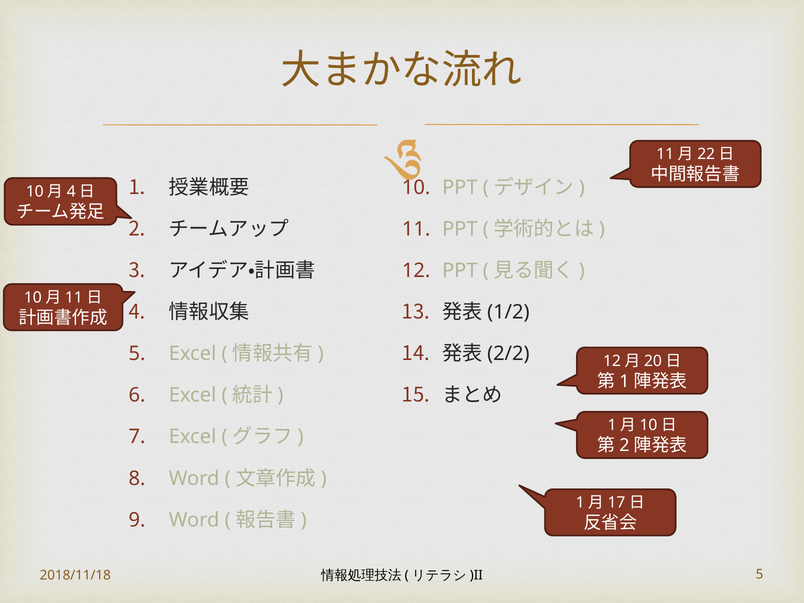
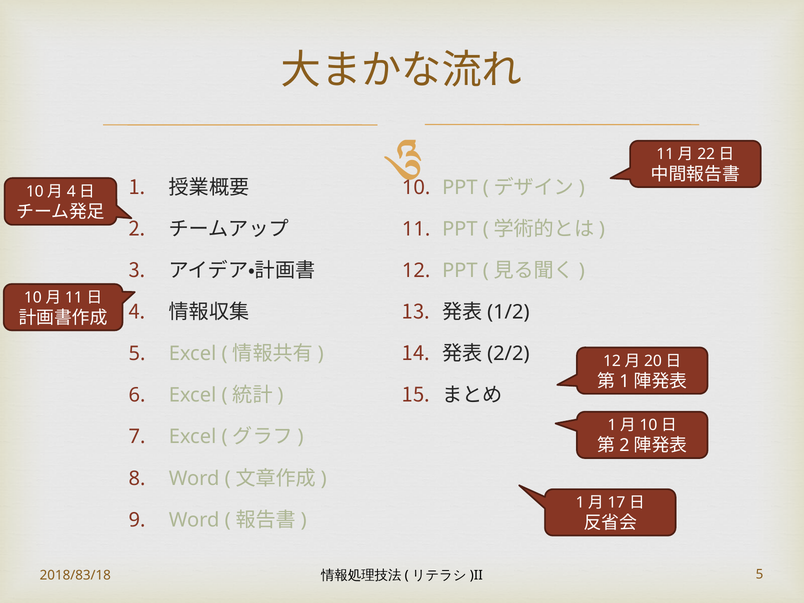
2018/11/18: 2018/11/18 -> 2018/83/18 (75, 575)
